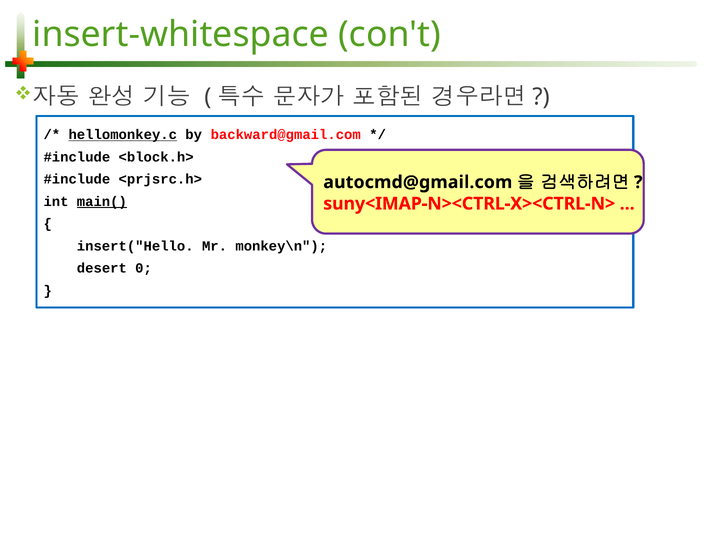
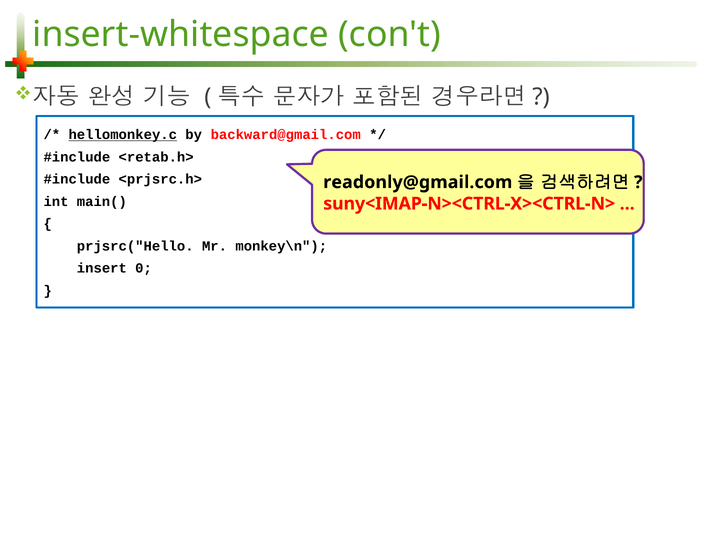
<block.h>: <block.h> -> <retab.h> (156, 157)
autocmd@gmail.com: autocmd@gmail.com -> readonly@gmail.com (418, 182)
main( underline: present -> none (102, 201)
insert("Hello: insert("Hello -> prjsrc("Hello (135, 246)
desert: desert -> insert (102, 268)
